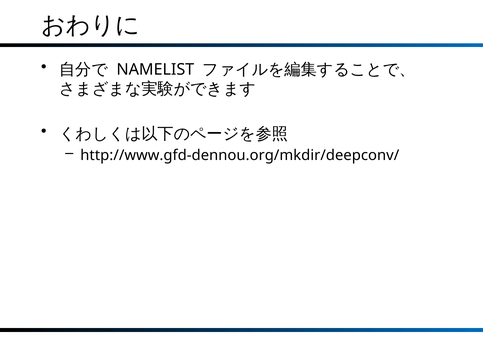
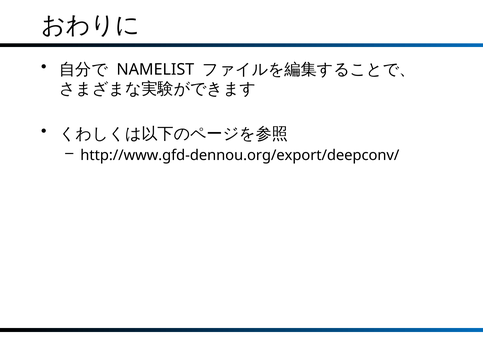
http://www.gfd-dennou.org/mkdir/deepconv/: http://www.gfd-dennou.org/mkdir/deepconv/ -> http://www.gfd-dennou.org/export/deepconv/ (240, 155)
